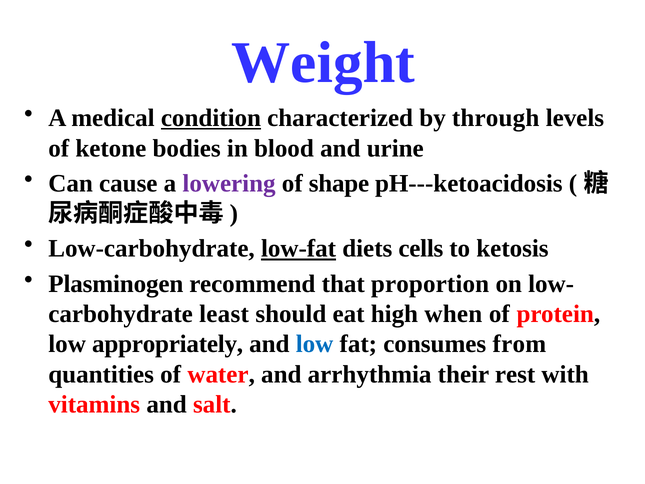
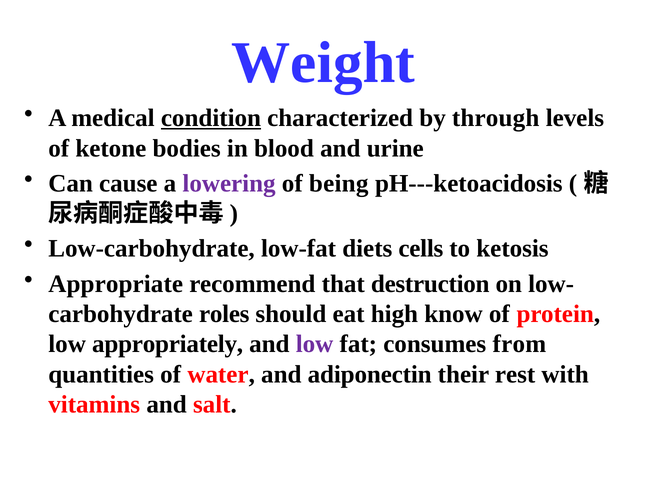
shape: shape -> being (339, 183)
low-fat underline: present -> none (299, 249)
Plasminogen: Plasminogen -> Appropriate (116, 284)
proportion: proportion -> destruction (430, 284)
least: least -> roles (224, 314)
when: when -> know (454, 314)
low colour: blue -> purple (315, 344)
arrhythmia: arrhythmia -> adiponectin (370, 374)
